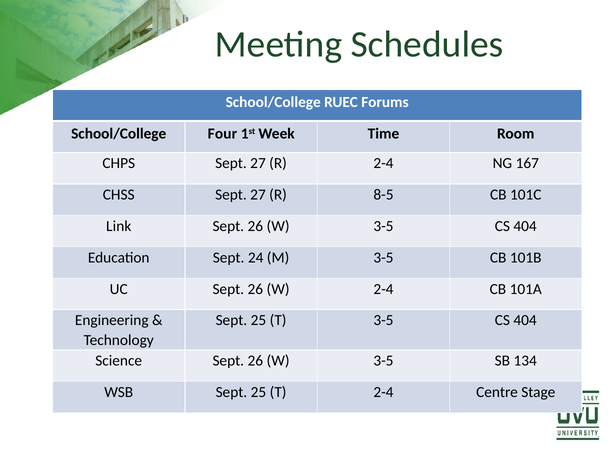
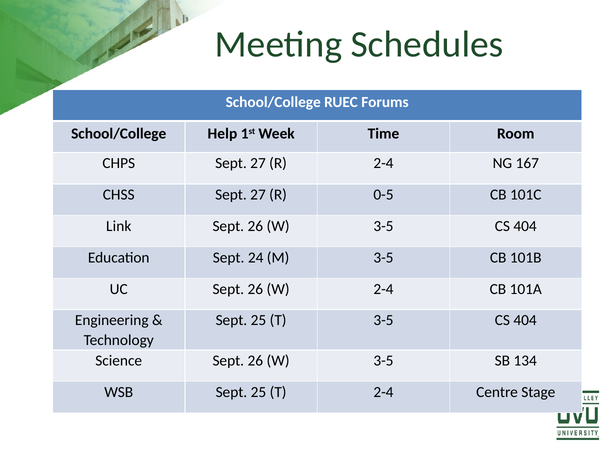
Four: Four -> Help (222, 134)
8-5: 8-5 -> 0-5 (383, 195)
